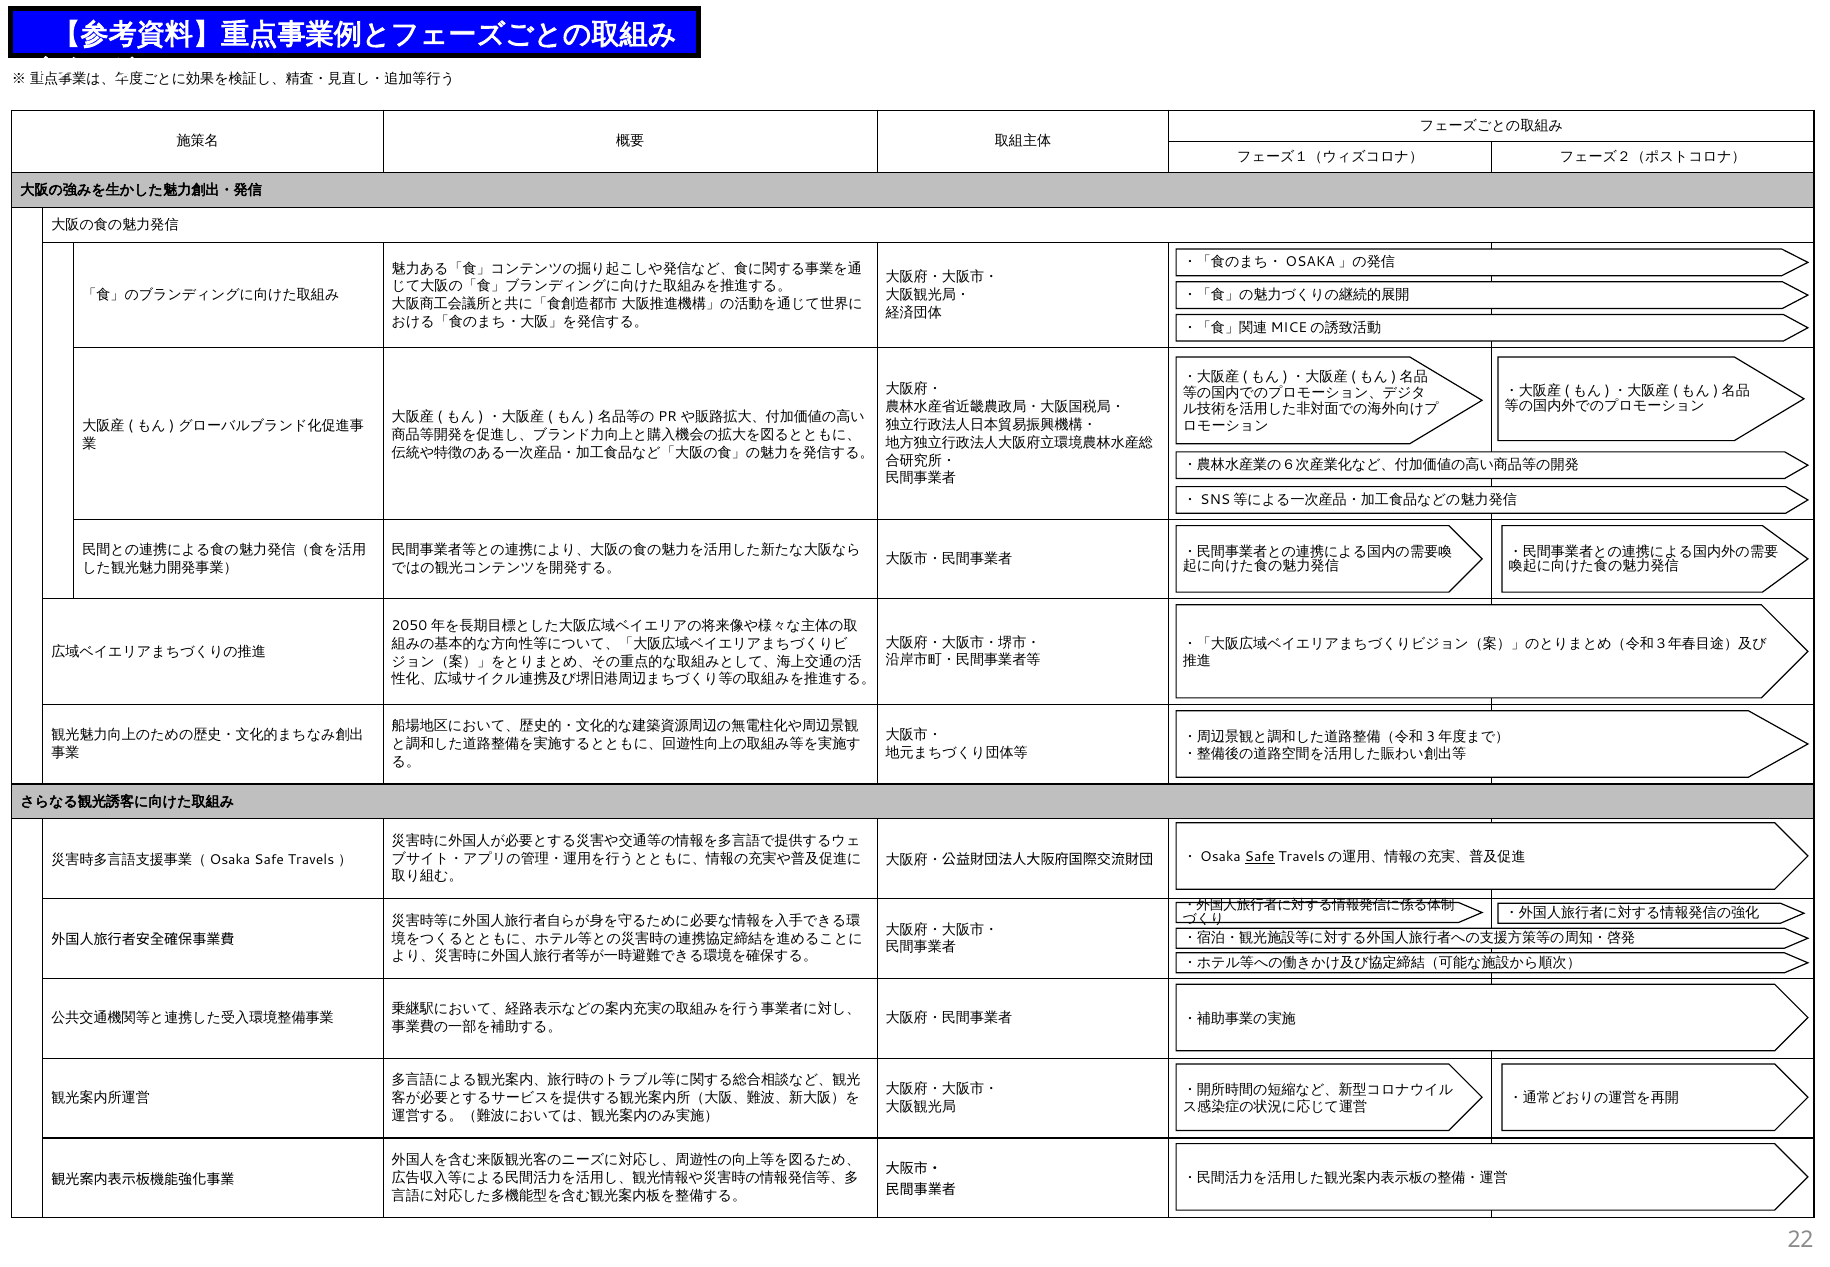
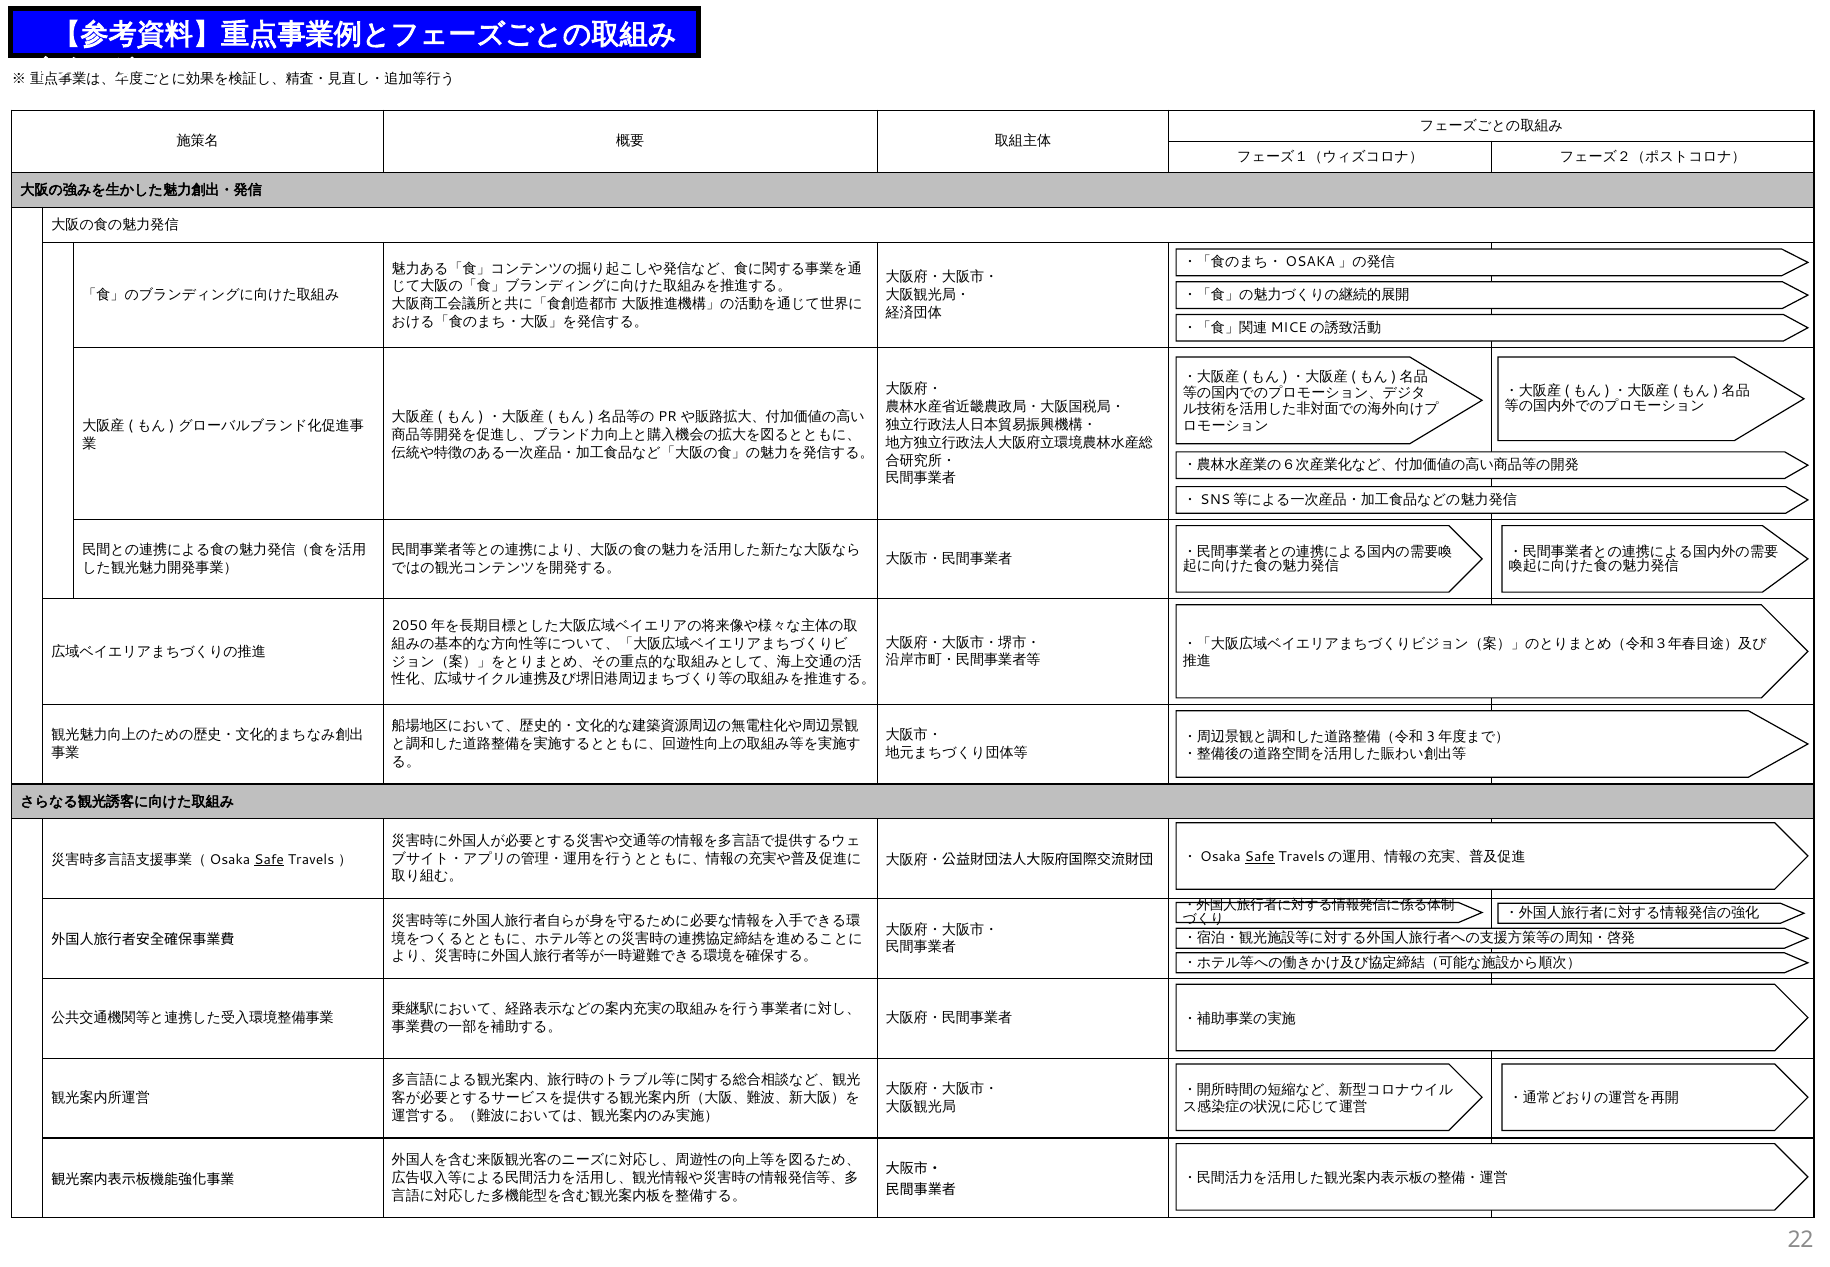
Safe underline: none -> present (269, 859)
